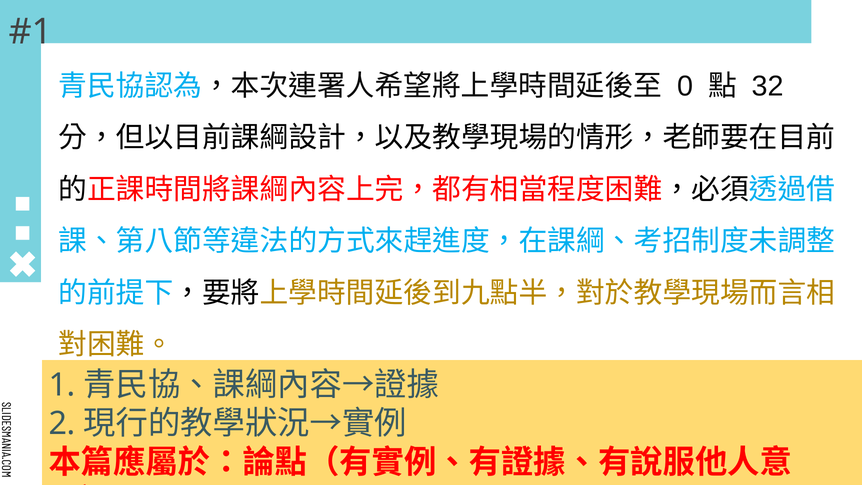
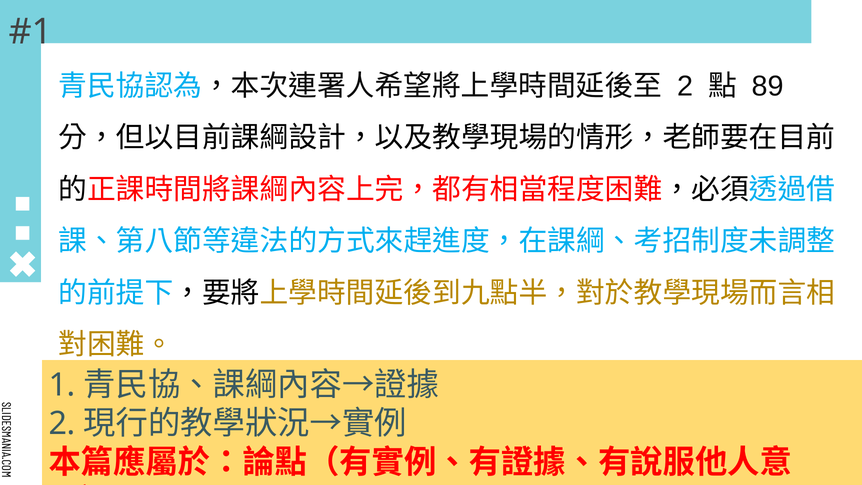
0: 0 -> 2 (685, 86)
32: 32 -> 89 (768, 86)
